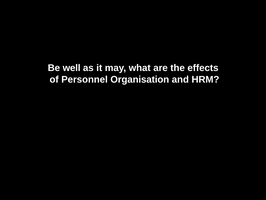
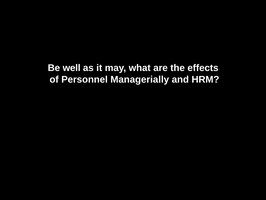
Organisation: Organisation -> Managerially (140, 79)
